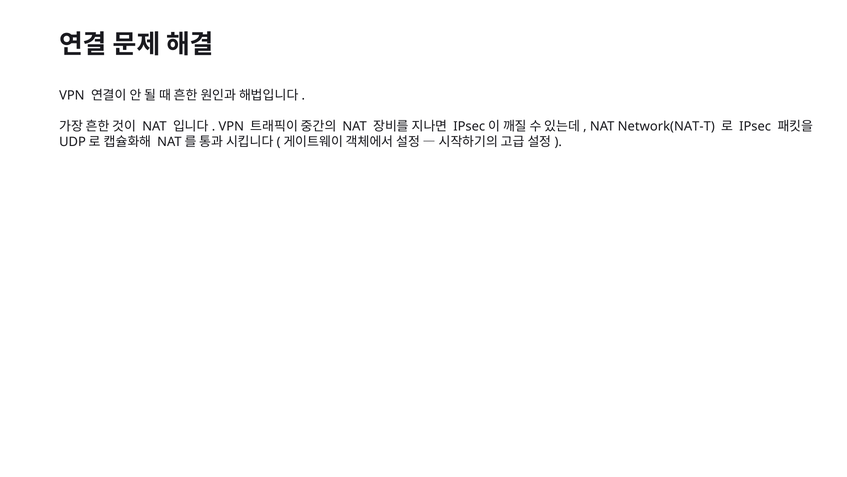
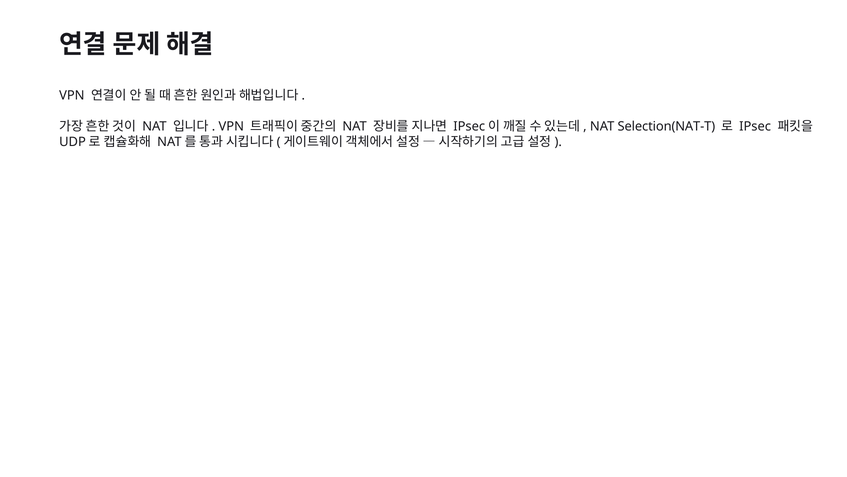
Network(NAT-T: Network(NAT-T -> Selection(NAT-T (666, 126)
